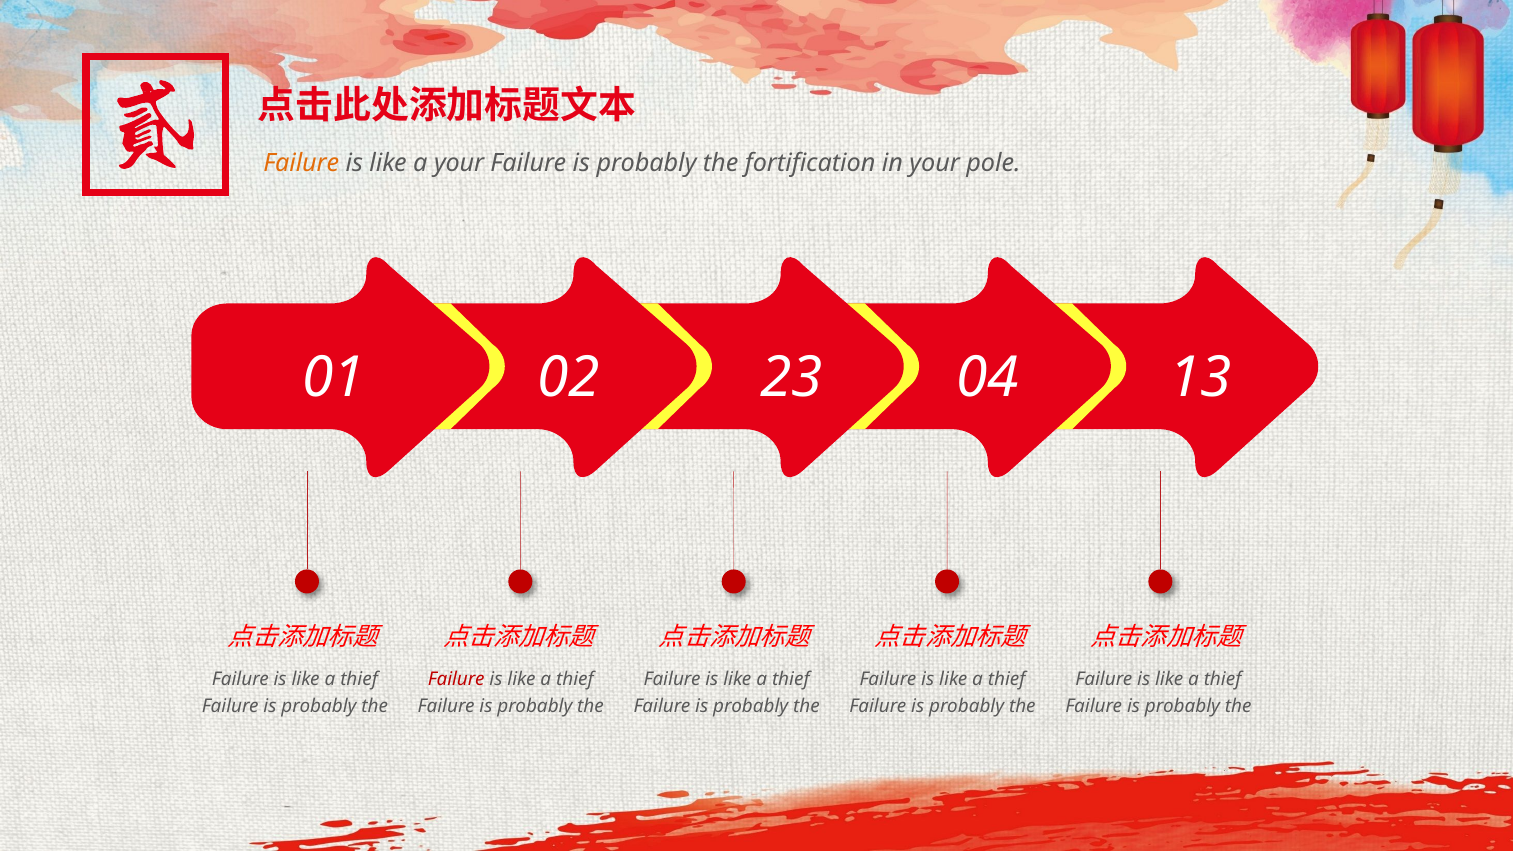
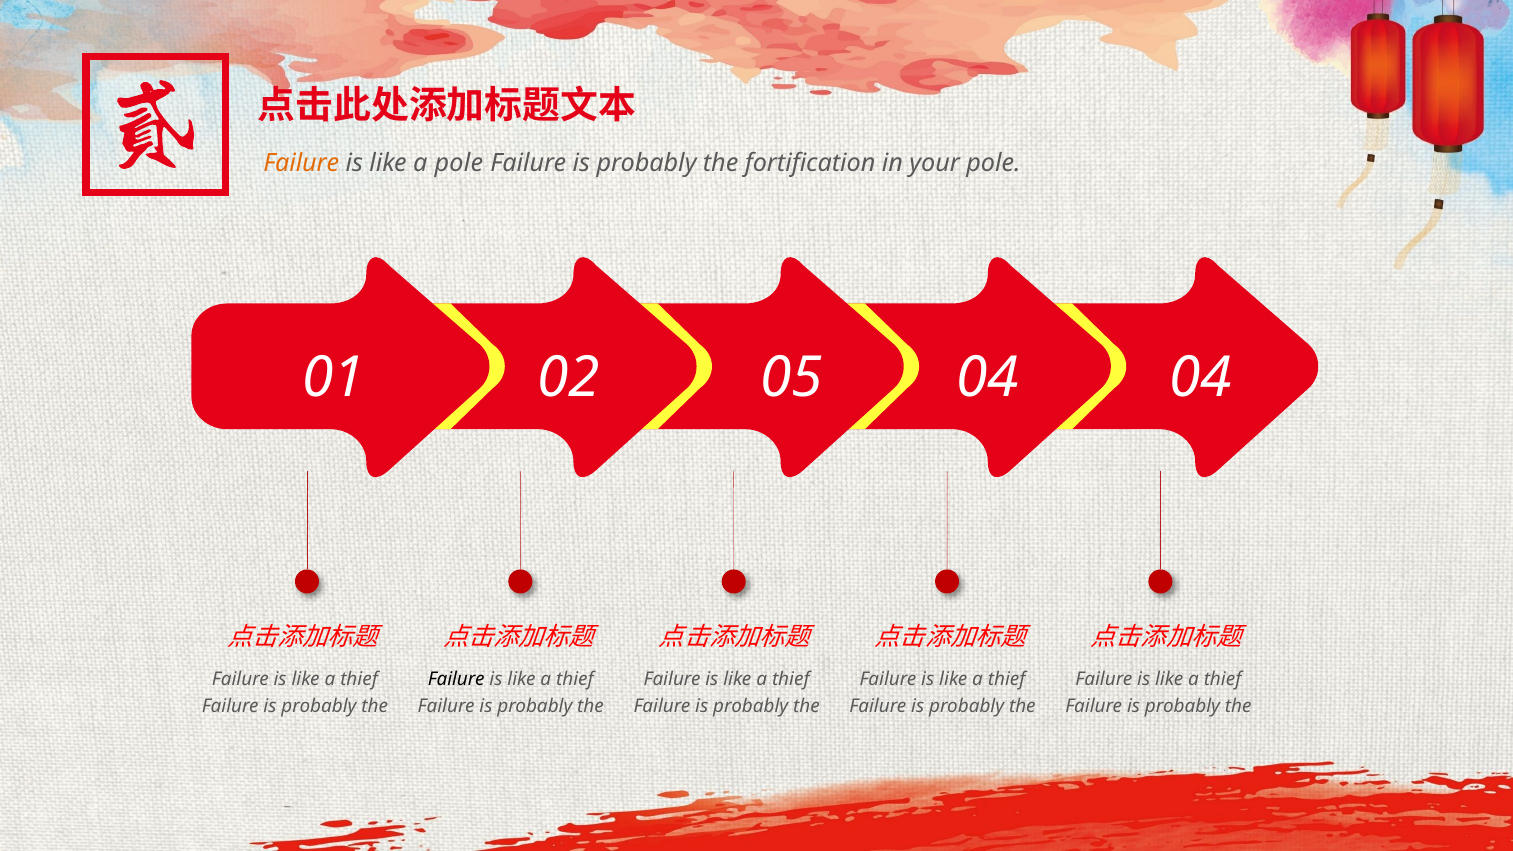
a your: your -> pole (459, 163)
23: 23 -> 05 (791, 377)
04 13: 13 -> 04 (1201, 377)
Failure colour: red -> black (456, 679)
